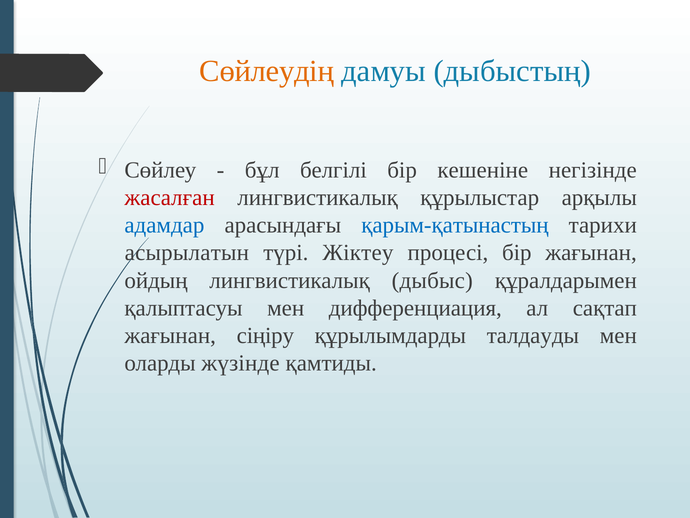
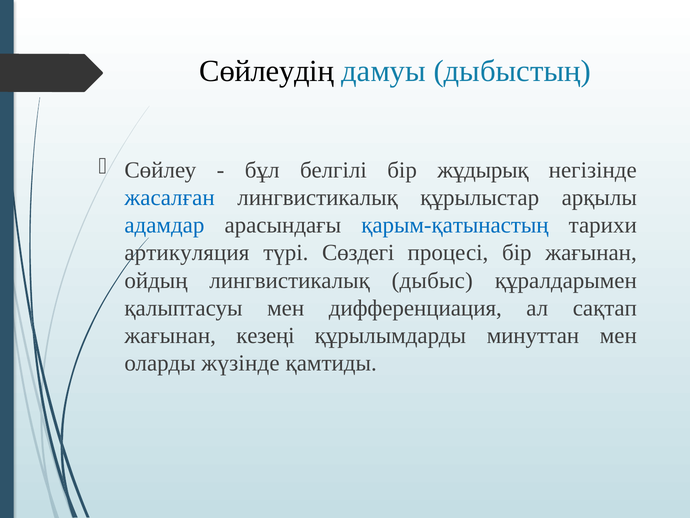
Сөйлеудің colour: orange -> black (267, 71)
кешеніне: кешеніне -> жұдырық (483, 170)
жасалған colour: red -> blue (170, 197)
асырылатын: асырылатын -> артикуляция (187, 253)
Жіктеу: Жіктеу -> Сөздегі (358, 253)
сіңіру: сіңіру -> кезеңі (265, 335)
талдауды: талдауды -> минуттан (533, 335)
